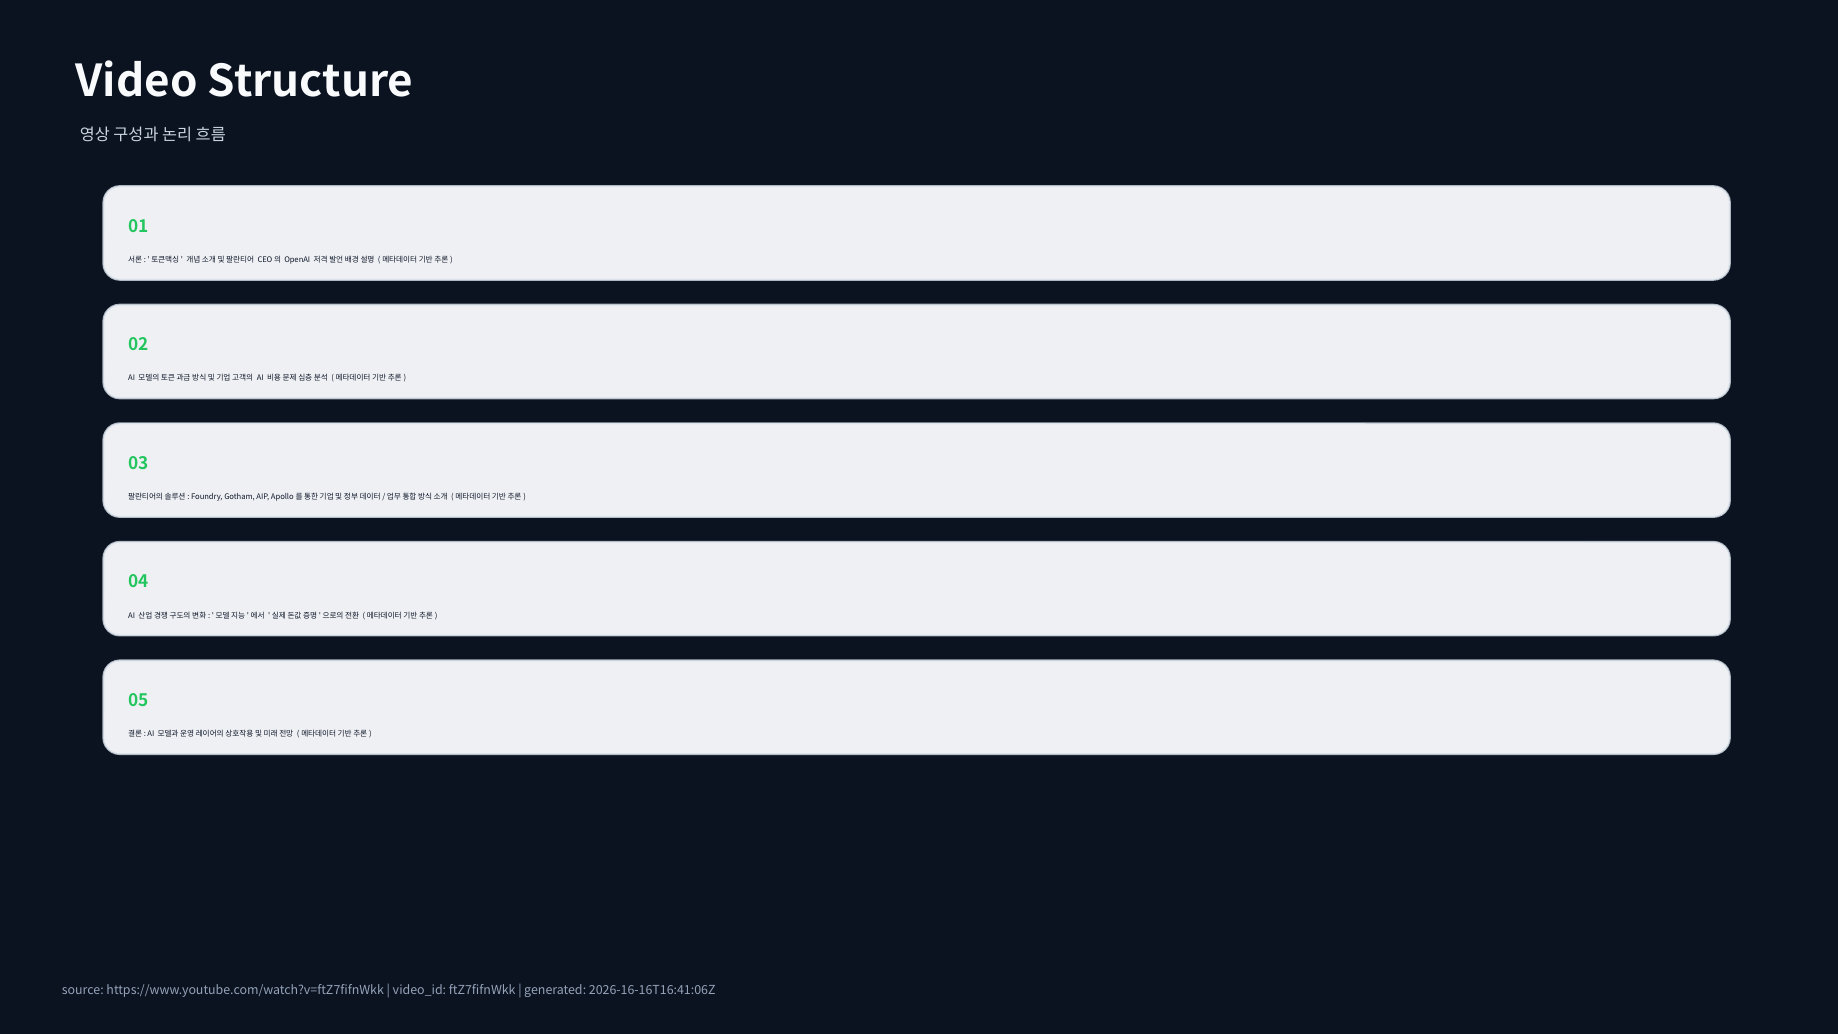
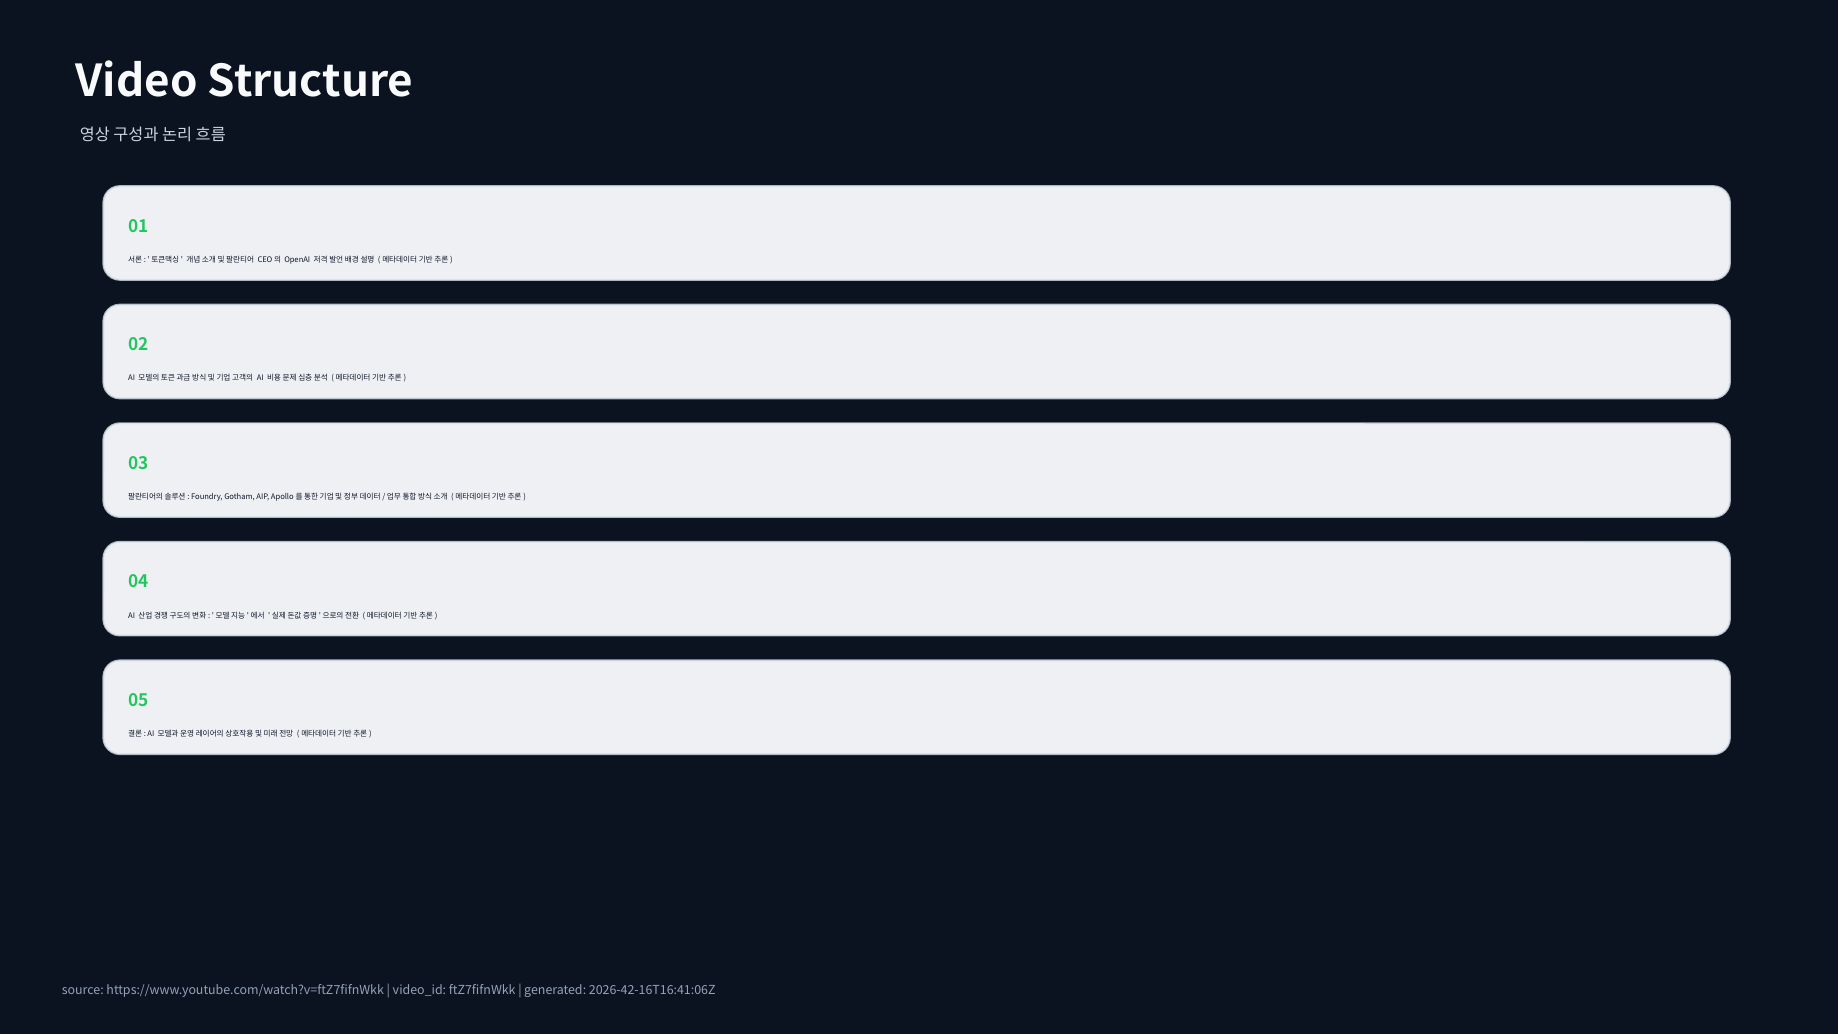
2026-16-16T16:41:06Z: 2026-16-16T16:41:06Z -> 2026-42-16T16:41:06Z (652, 990)
